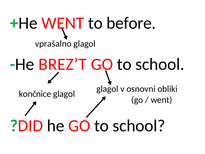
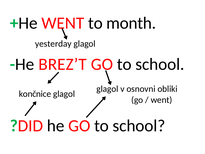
before: before -> month (131, 23)
vprašalno: vprašalno -> yesterday (53, 44)
